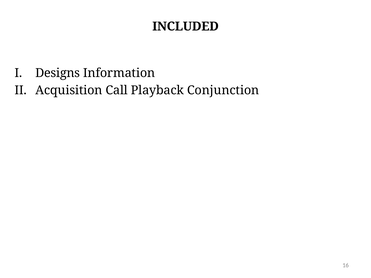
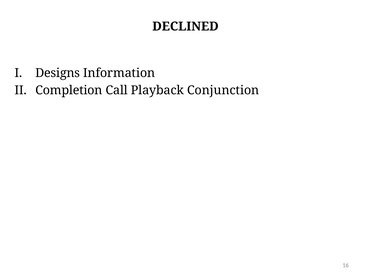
INCLUDED: INCLUDED -> DECLINED (185, 26)
Acquisition: Acquisition -> Completion (69, 90)
